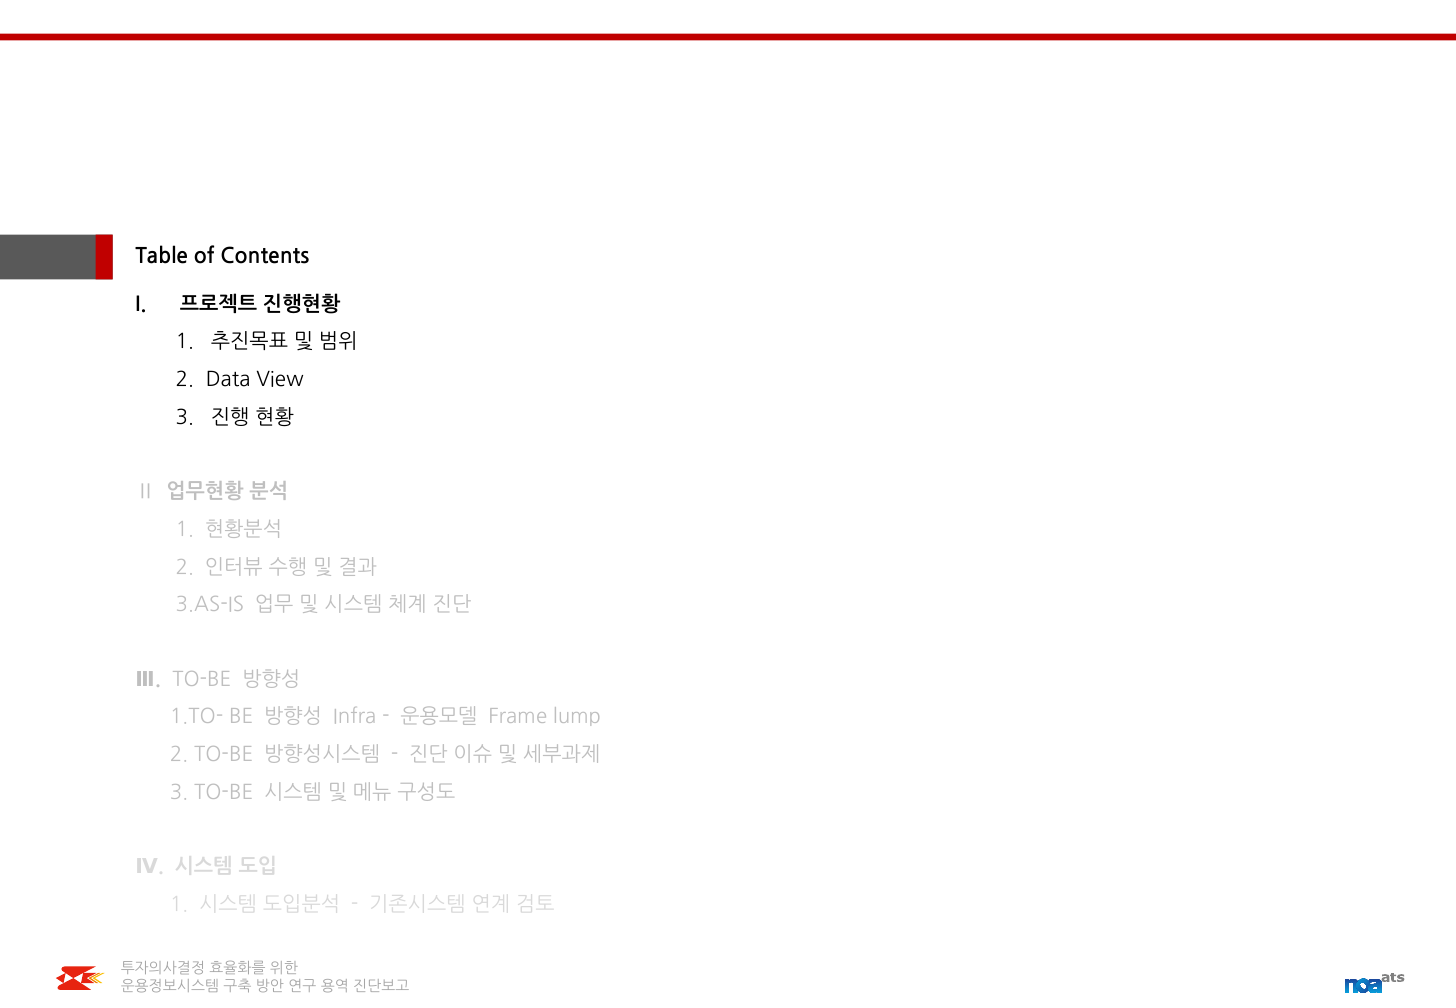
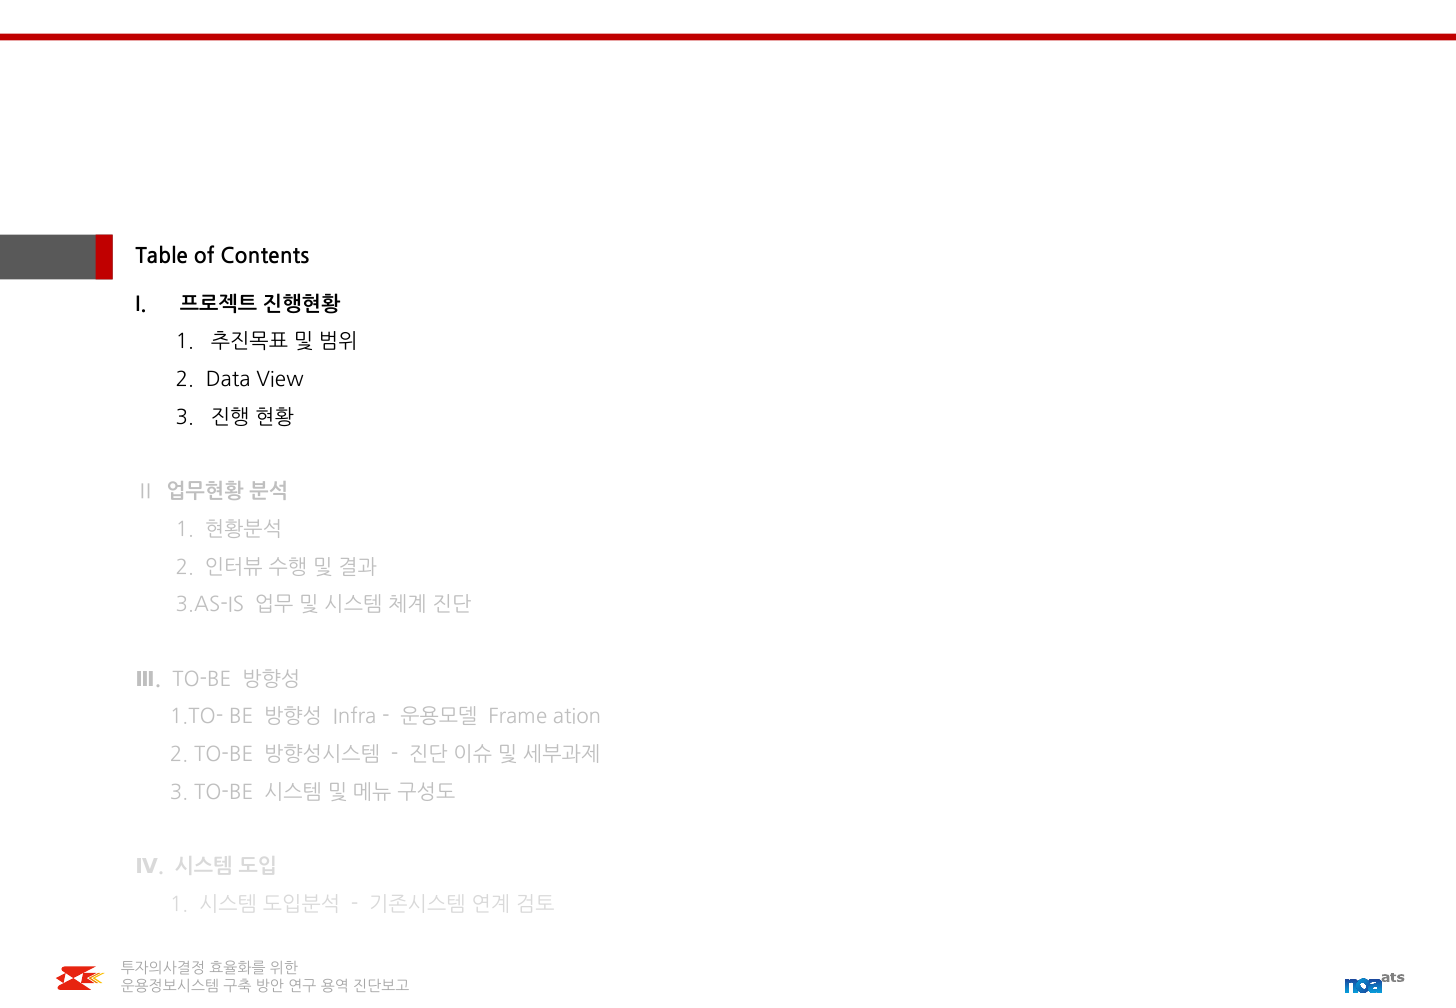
lump: lump -> ation (577, 717)
